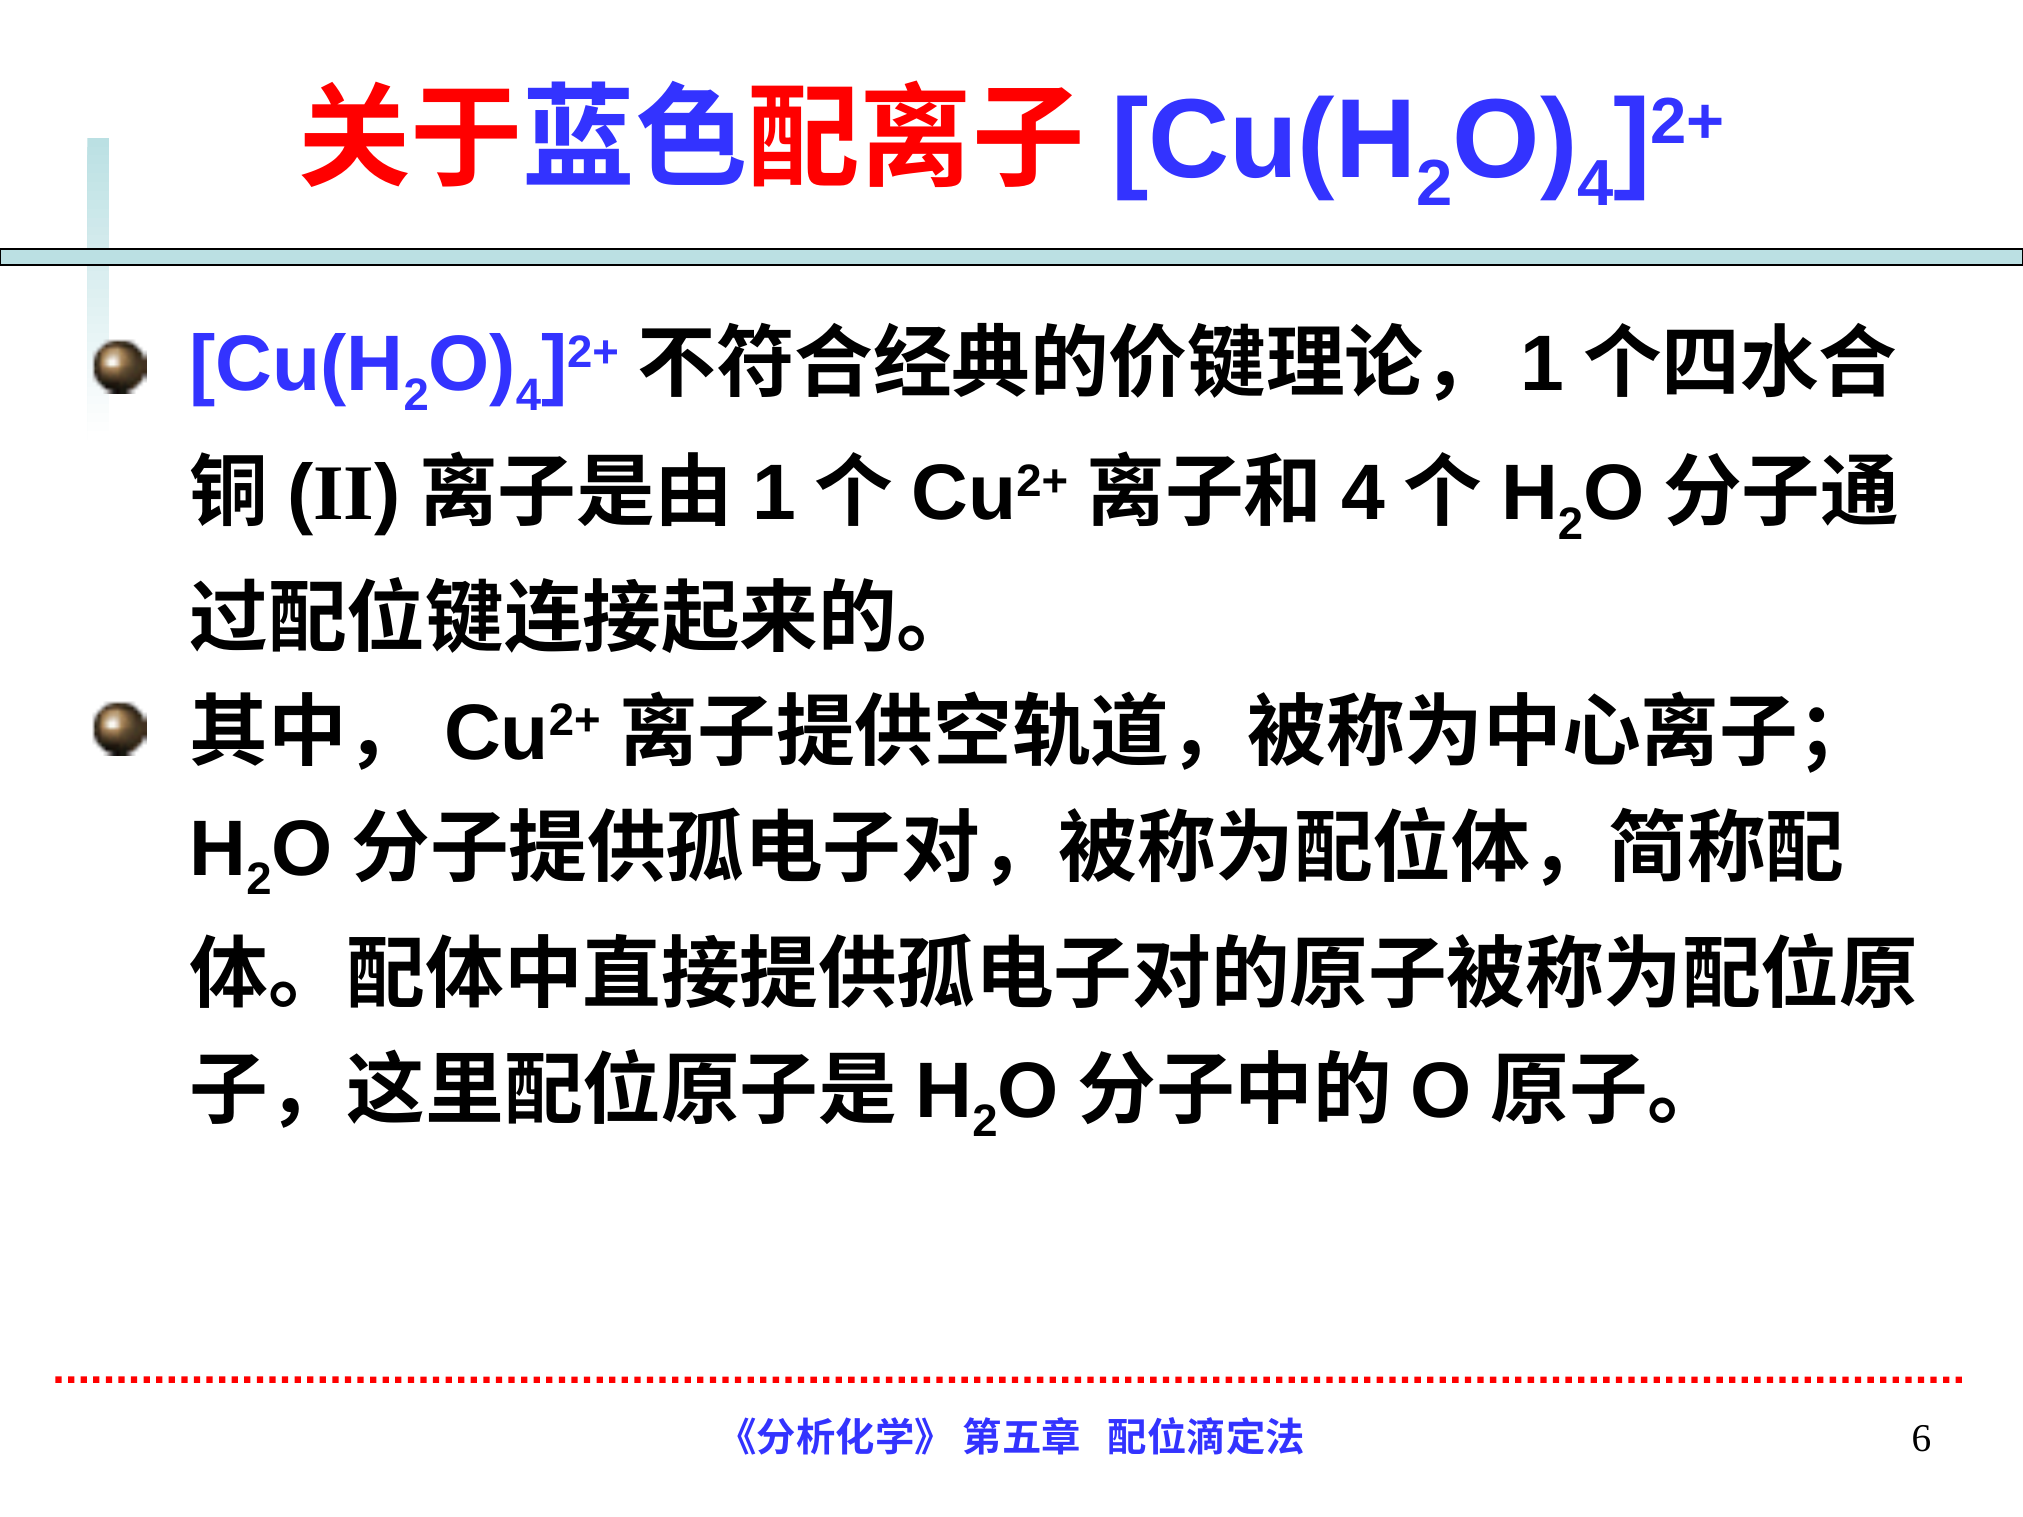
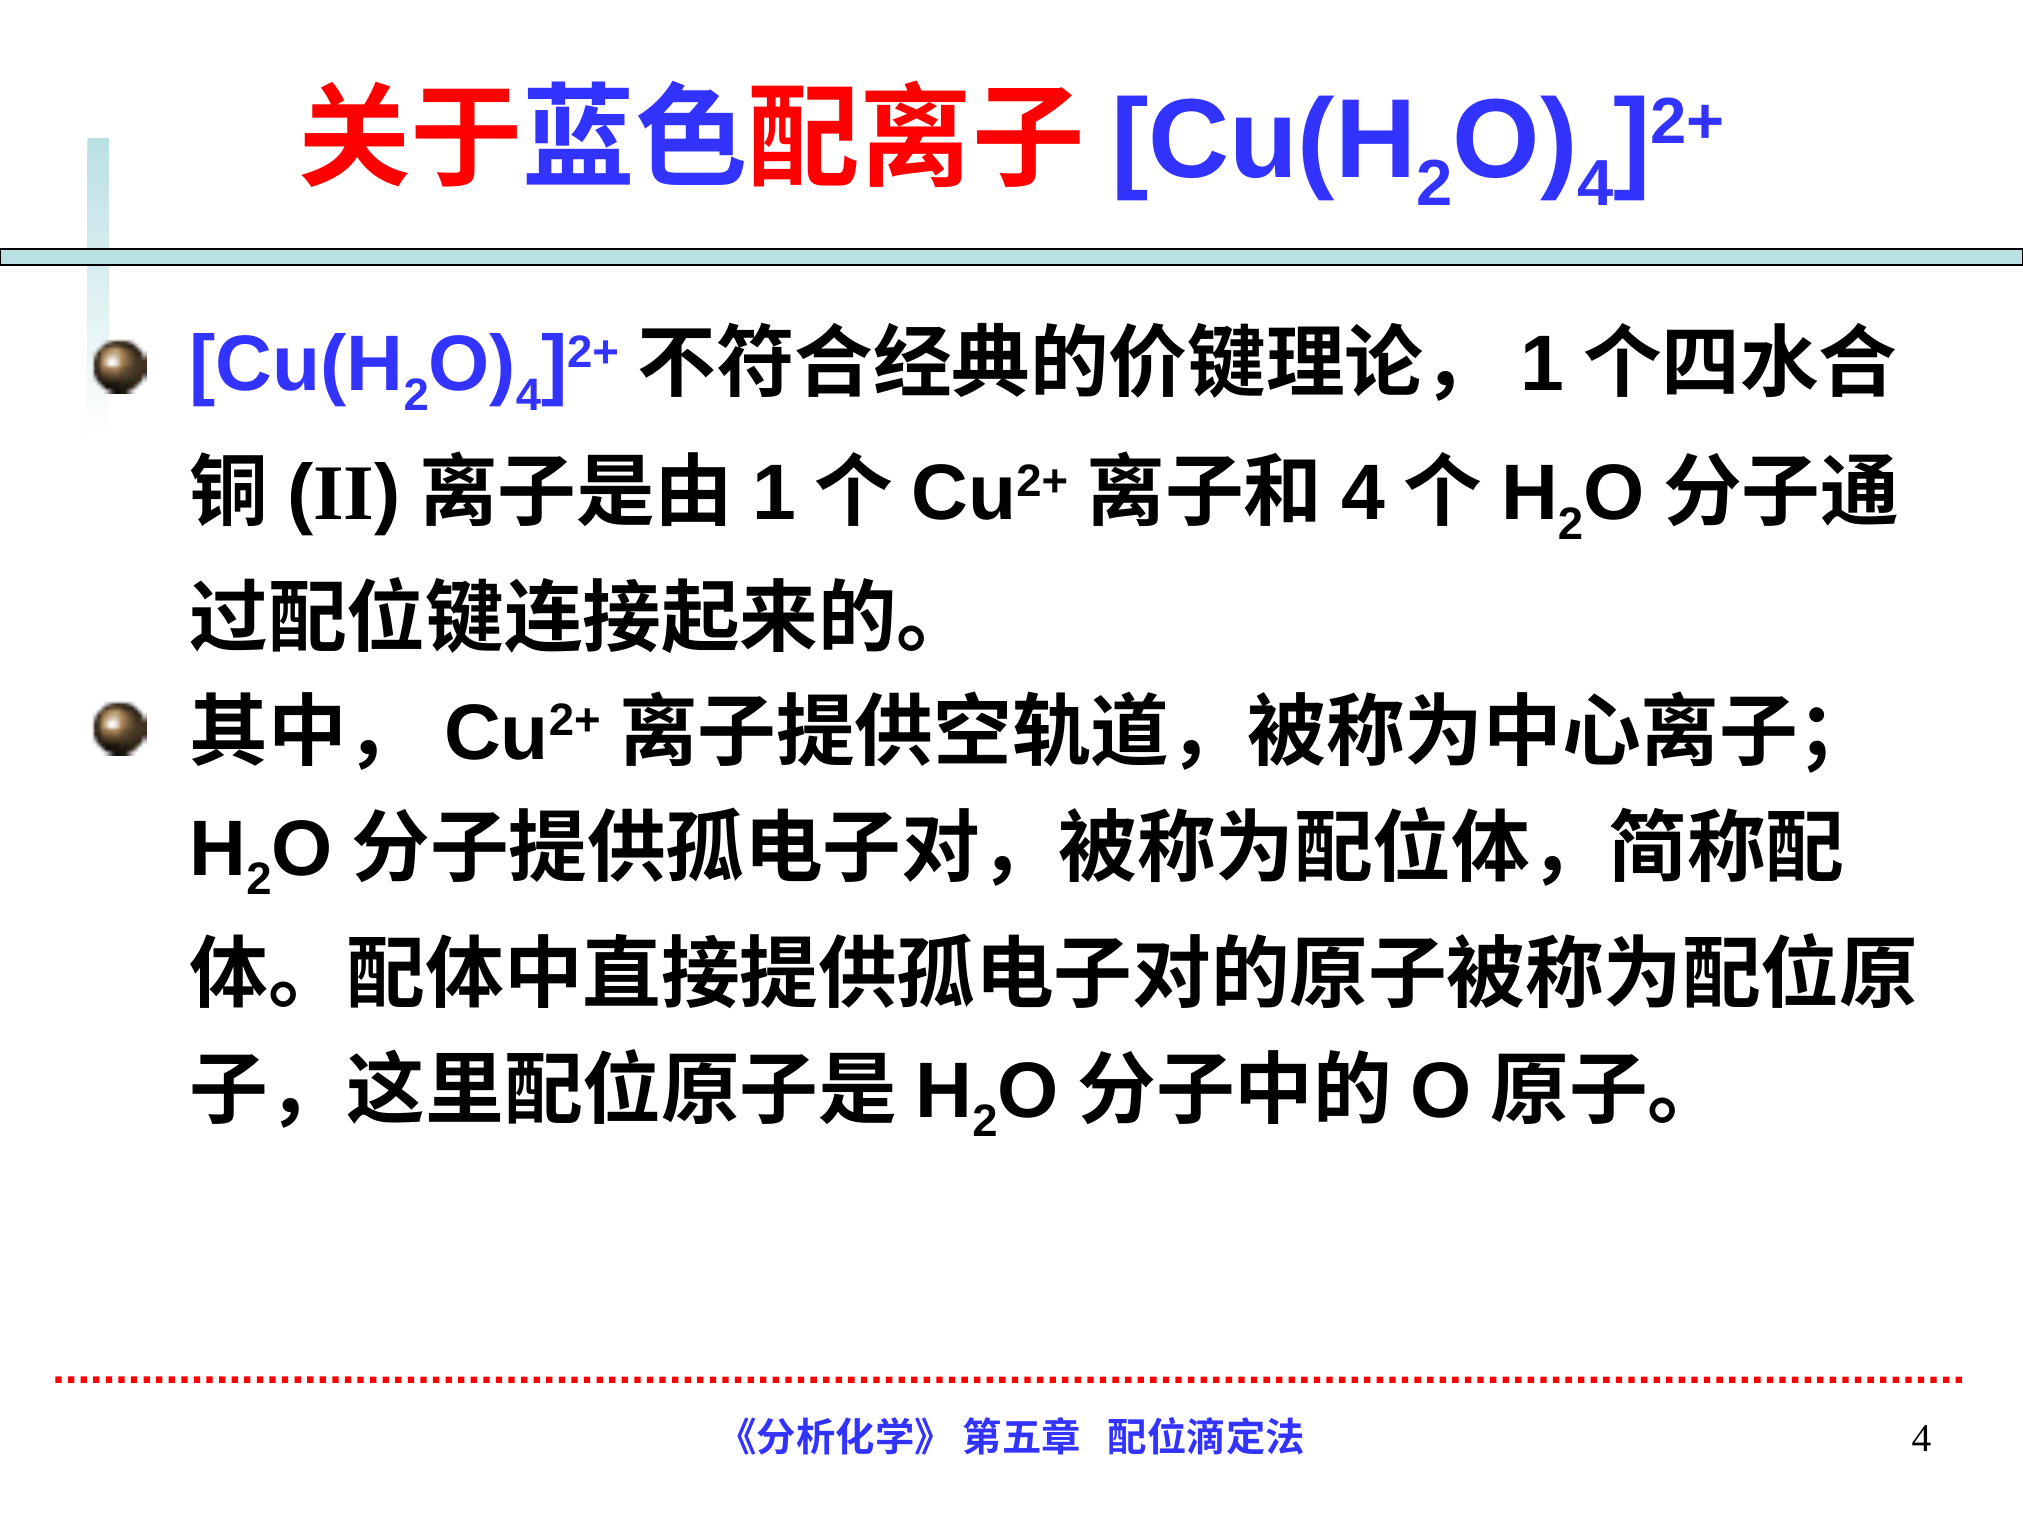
6: 6 -> 4 (1921, 1438)
